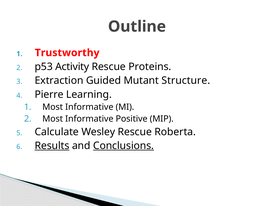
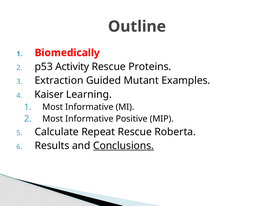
Trustworthy: Trustworthy -> Biomedically (67, 53)
Structure: Structure -> Examples (186, 80)
Pierre: Pierre -> Kaiser (49, 94)
Wesley: Wesley -> Repeat (98, 132)
Results underline: present -> none (52, 145)
